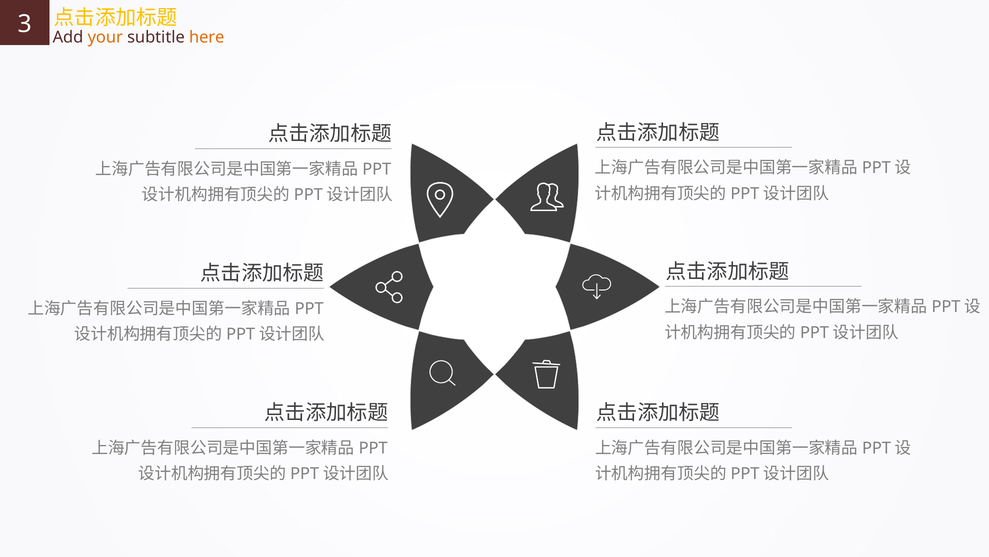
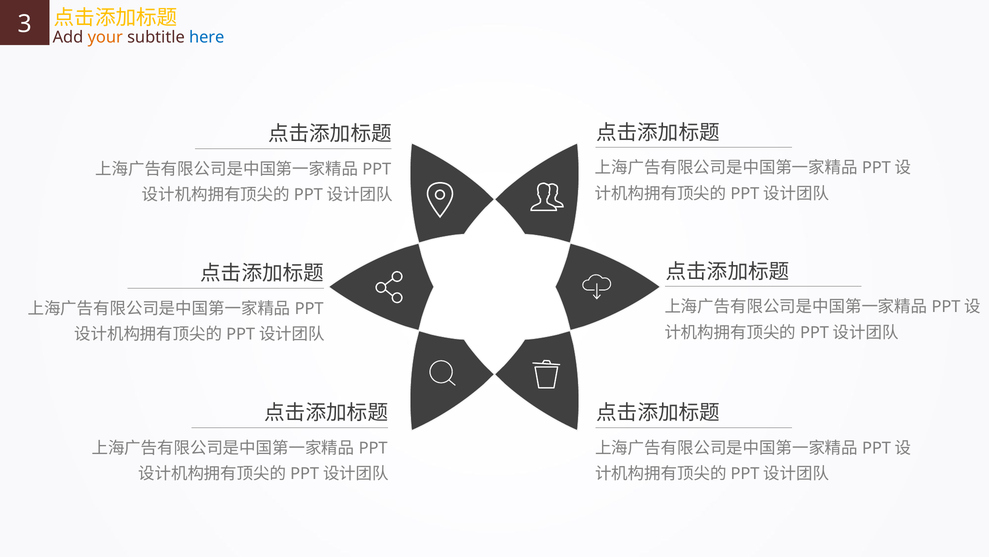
here colour: orange -> blue (207, 37)
